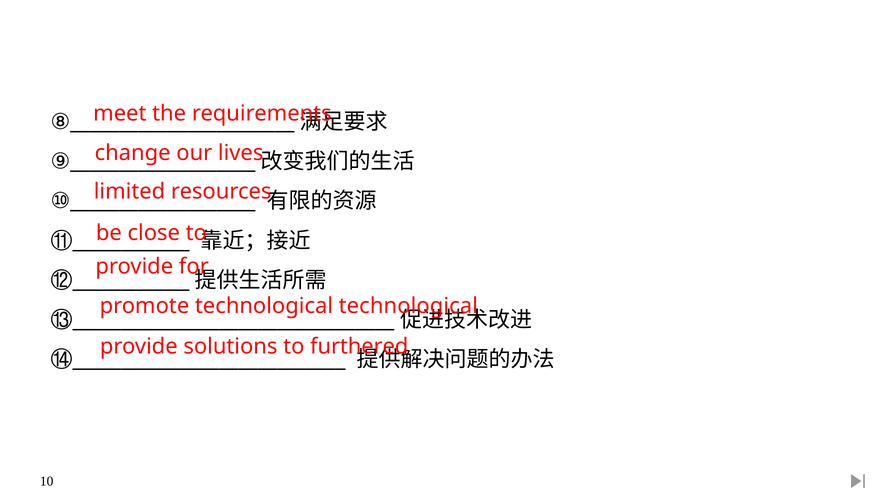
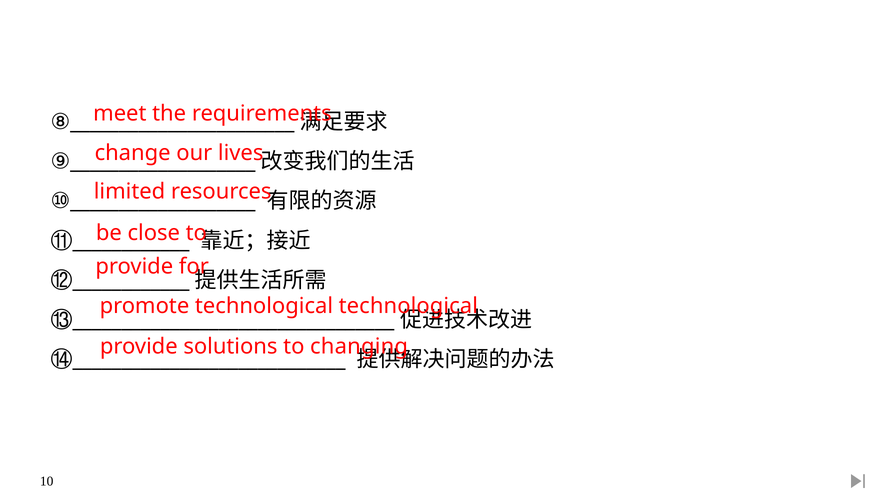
furthered: furthered -> changing (359, 347)
